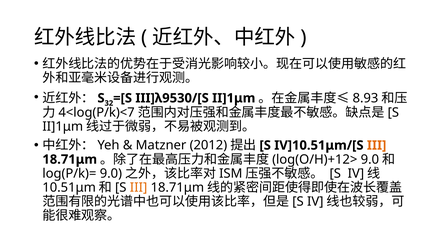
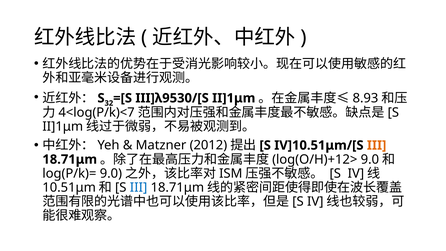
III colour: orange -> blue (139, 187)
